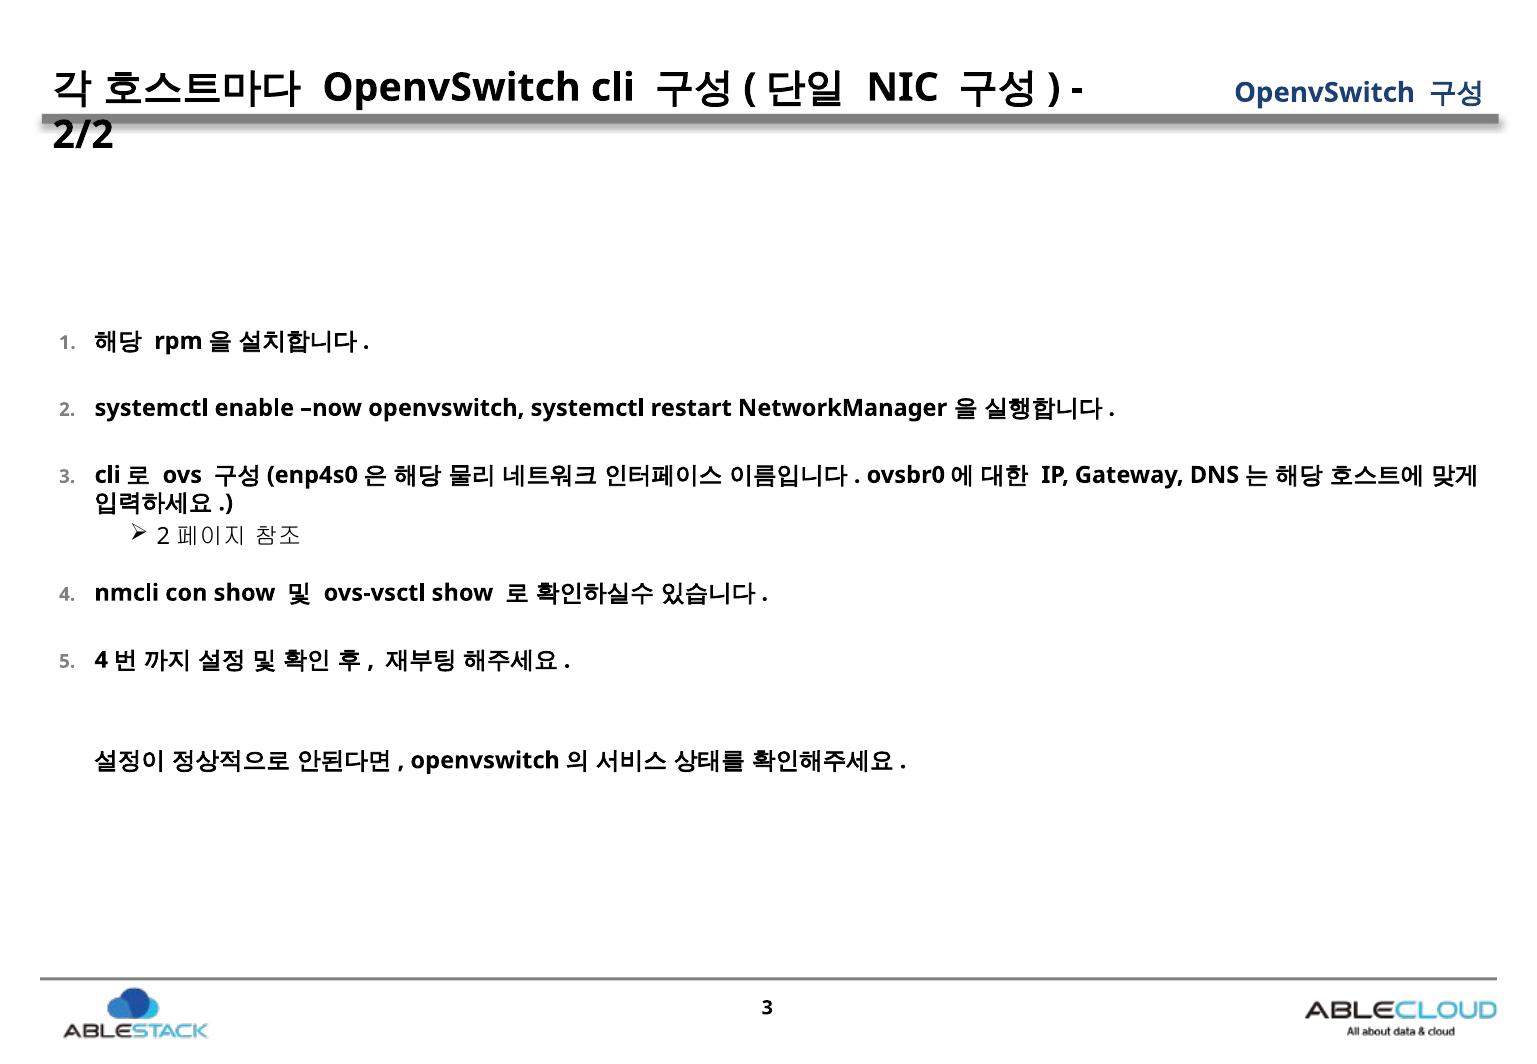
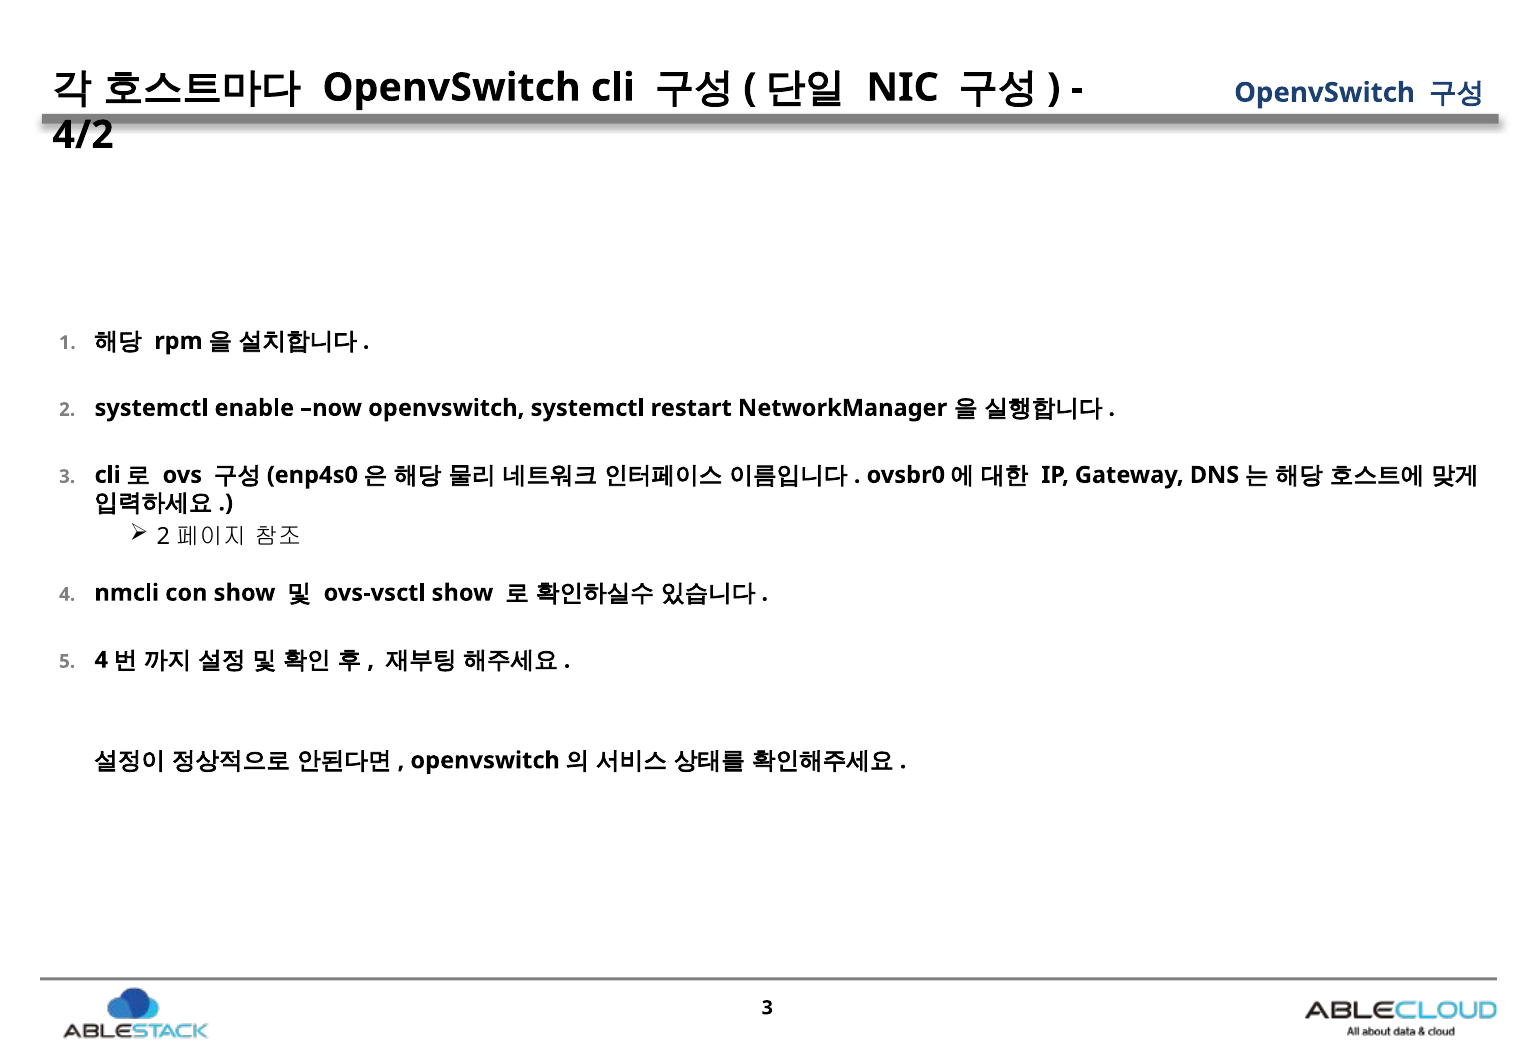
2/2: 2/2 -> 4/2 (83, 135)
